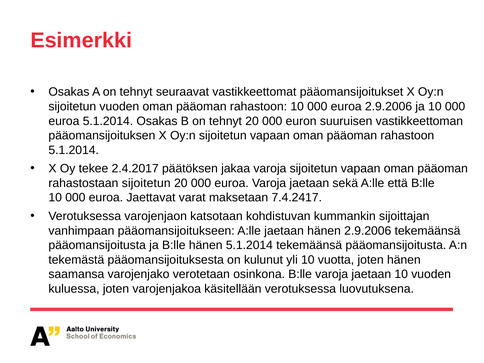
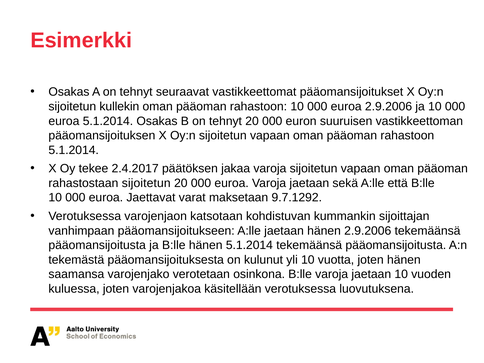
sijoitetun vuoden: vuoden -> kullekin (119, 106)
7.4.2417: 7.4.2417 -> 9.7.1292 (297, 198)
